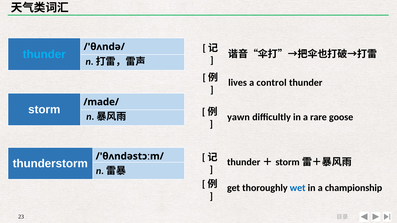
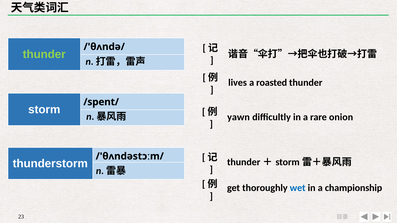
thunder colour: light blue -> light green (44, 54)
control: control -> roasted (272, 83)
/made/: /made/ -> /spent/ (101, 102)
goose: goose -> onion (341, 117)
